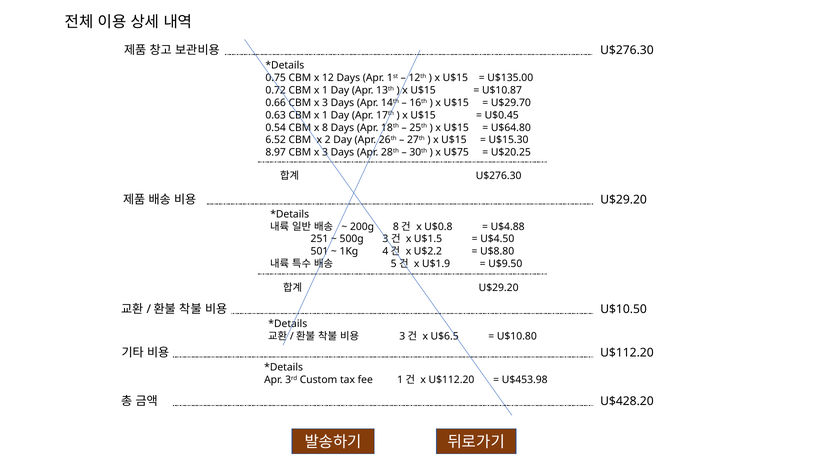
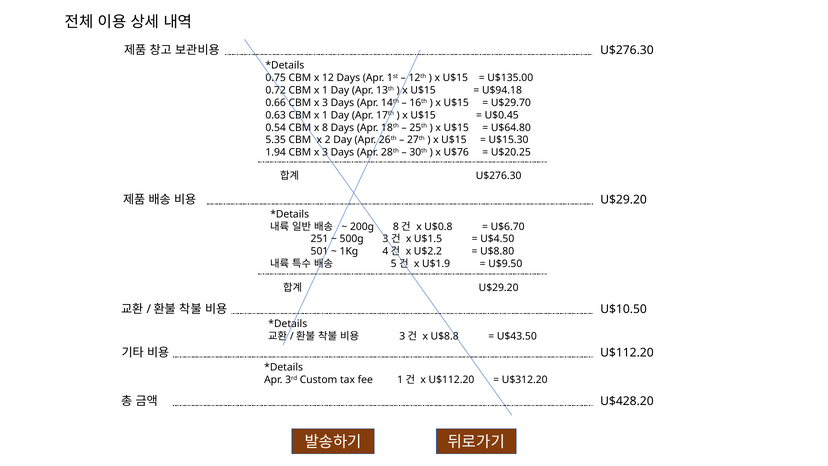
U$10.87: U$10.87 -> U$94.18 (502, 90)
6.52: 6.52 -> 5.35 (276, 140)
8.97: 8.97 -> 1.94 (276, 152)
U$75: U$75 -> U$76 (456, 152)
U$4.88: U$4.88 -> U$6.70 (508, 227)
U$6.5: U$6.5 -> U$8.8 (445, 336)
U$10.80: U$10.80 -> U$43.50 (517, 336)
U$453.98: U$453.98 -> U$312.20 (525, 380)
